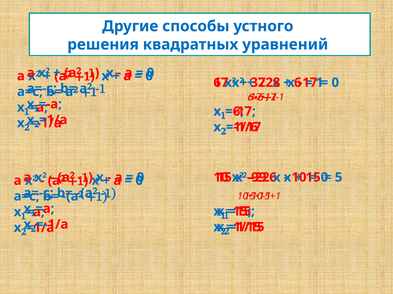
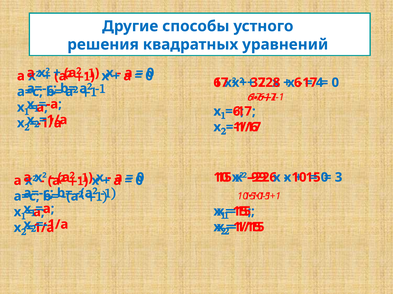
1: 1 -> 4 (320, 83)
5: 5 -> 3 (339, 178)
